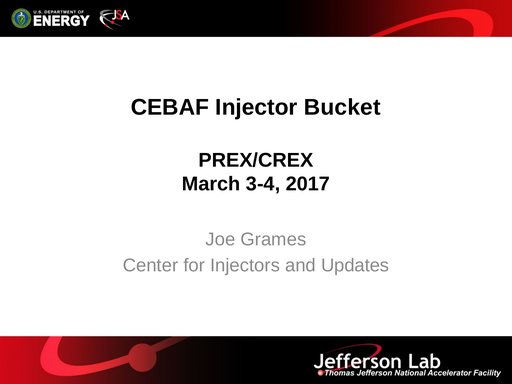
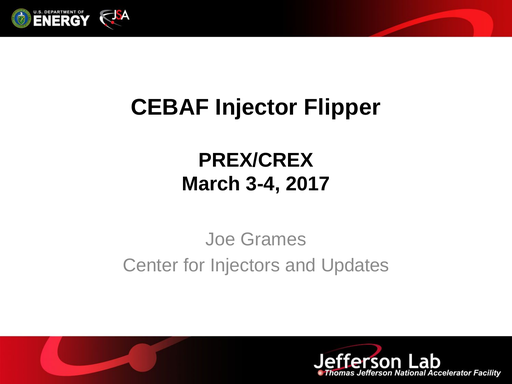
Bucket: Bucket -> Flipper (342, 107)
